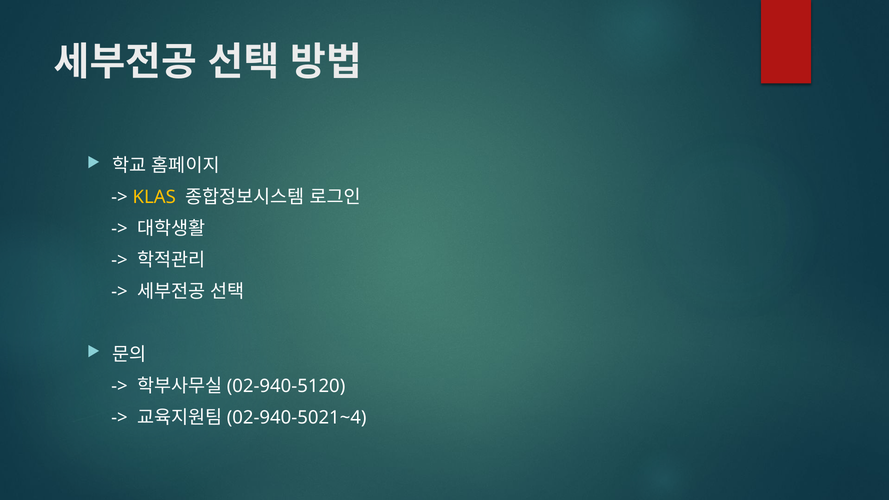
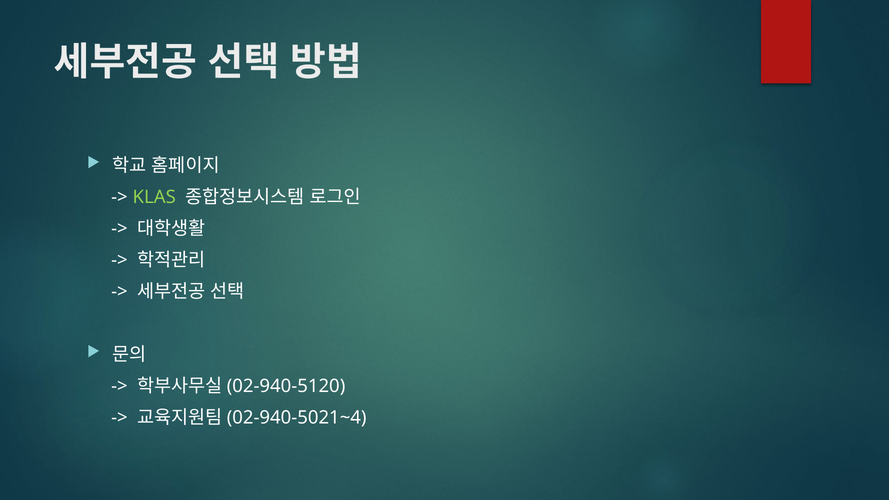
KLAS colour: yellow -> light green (154, 197)
